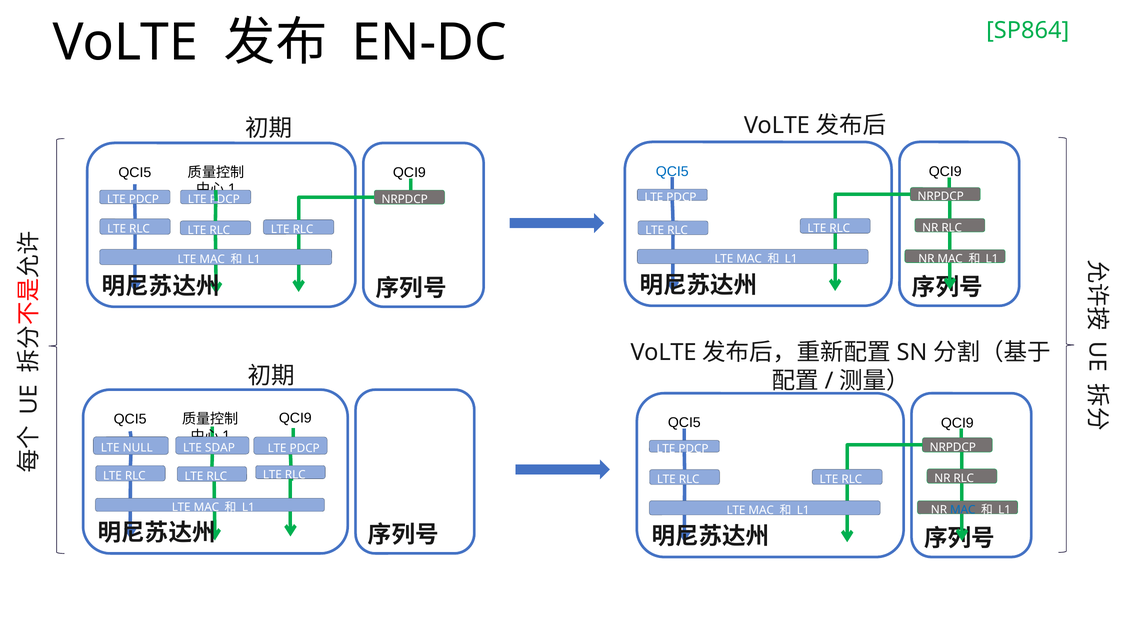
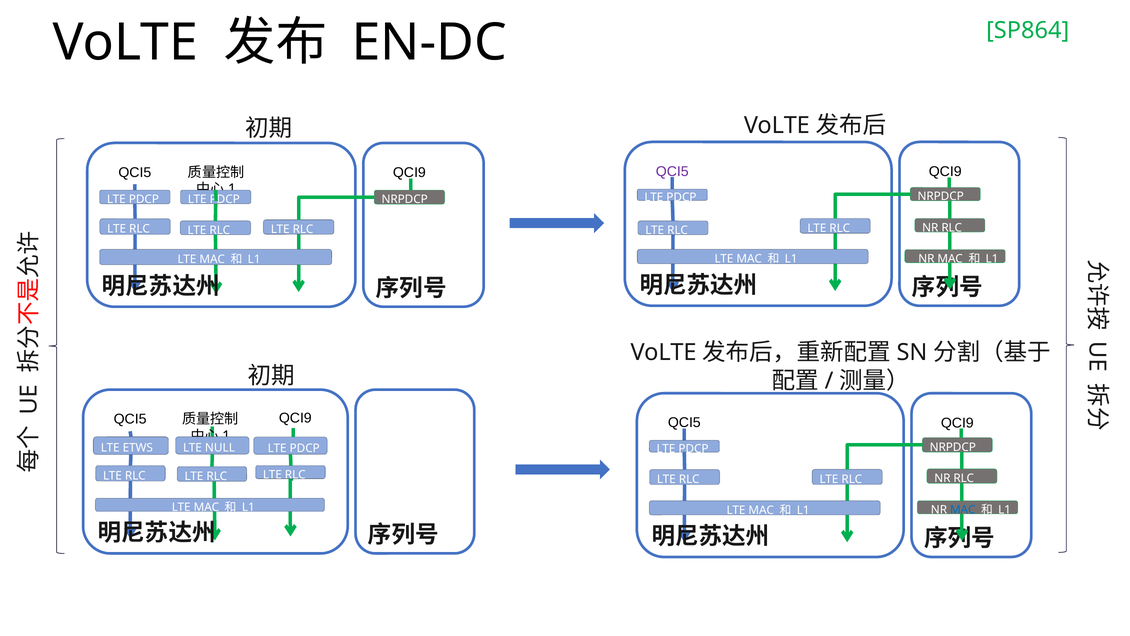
QCI5 colour: blue -> purple (672, 171)
SDAP: SDAP -> NULL (220, 448)
NULL: NULL -> ETWS (138, 448)
